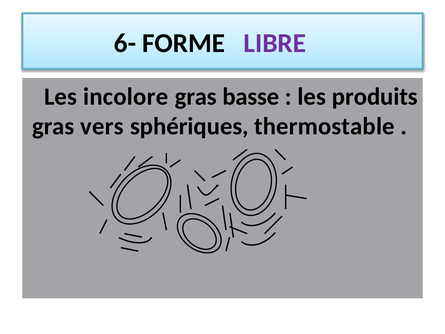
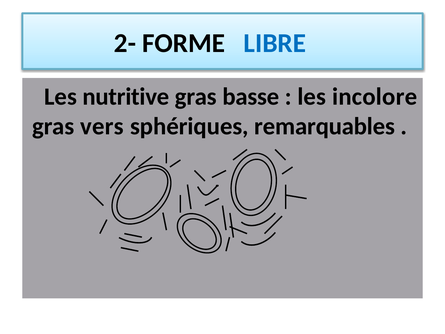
6-: 6- -> 2- (125, 43)
LIBRE colour: purple -> blue (275, 43)
incolore: incolore -> nutritive (126, 97)
produits: produits -> incolore (375, 97)
thermostable: thermostable -> remarquables (325, 126)
